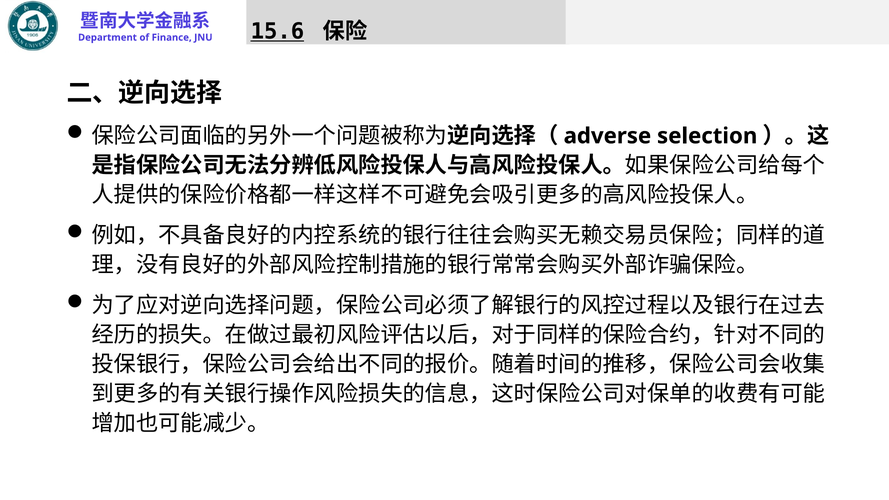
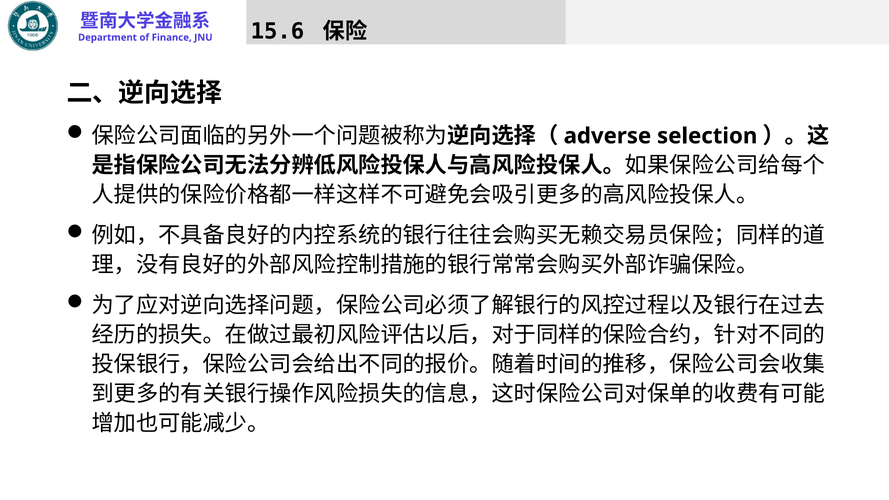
15.6 underline: present -> none (277, 31)
